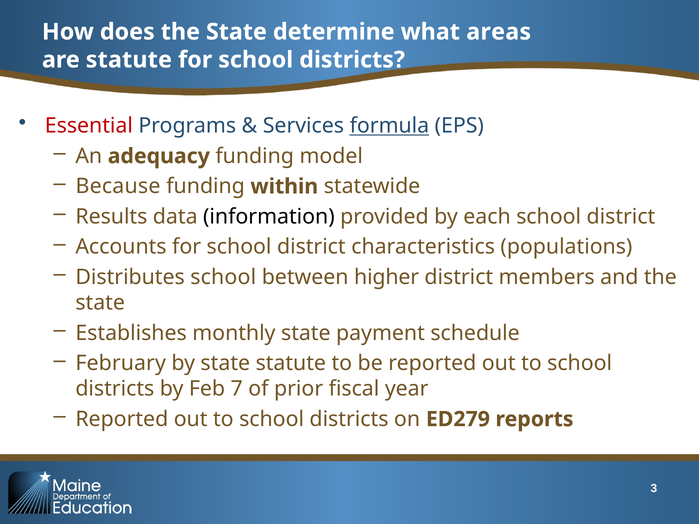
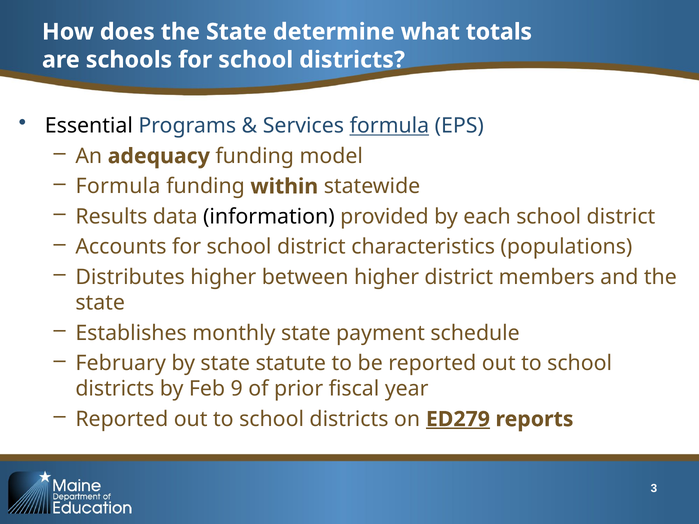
areas: areas -> totals (499, 32)
are statute: statute -> schools (129, 60)
Essential colour: red -> black (89, 126)
Because: Because -> Formula (118, 187)
Distributes school: school -> higher (223, 277)
7: 7 -> 9 (237, 389)
ED279 underline: none -> present (458, 419)
